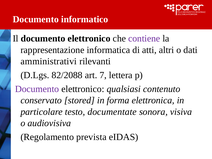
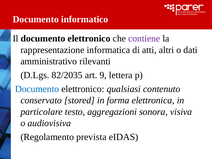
amministrativi: amministrativi -> amministrativo (49, 61)
82/2088: 82/2088 -> 82/2035 (67, 75)
7: 7 -> 9 (103, 75)
Documento colour: purple -> blue (37, 89)
documentate: documentate -> aggregazioni (112, 112)
